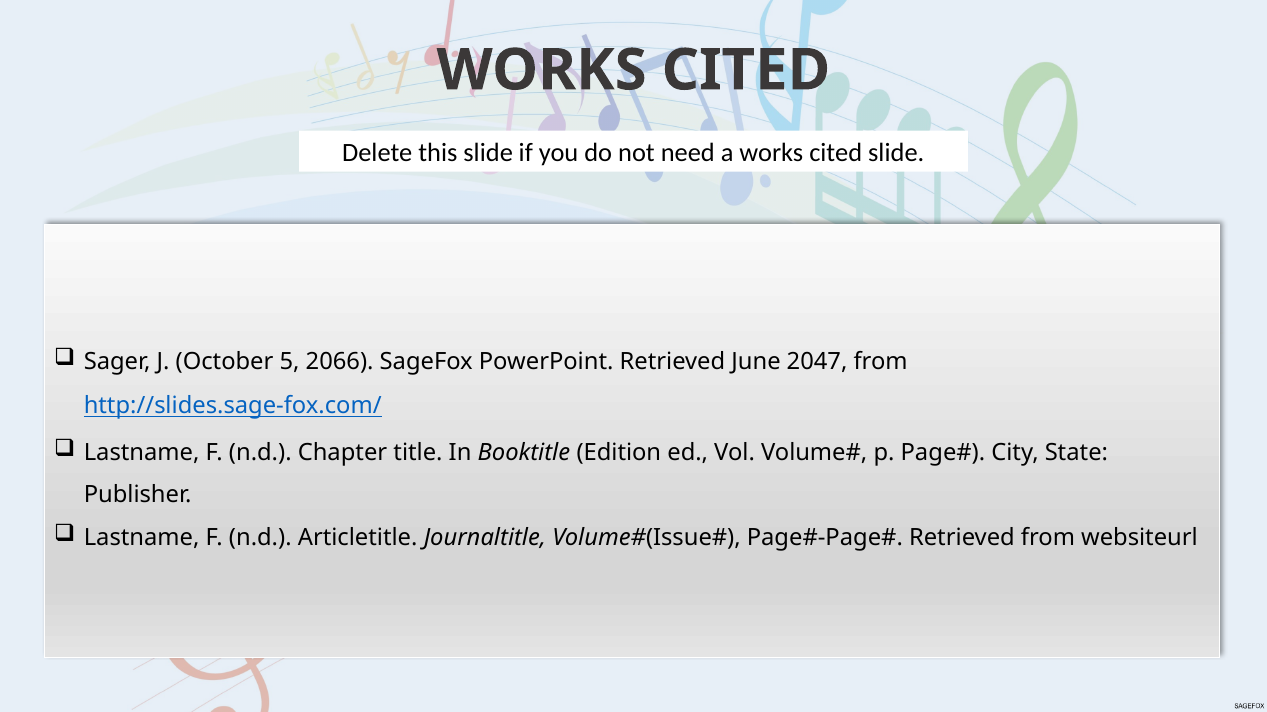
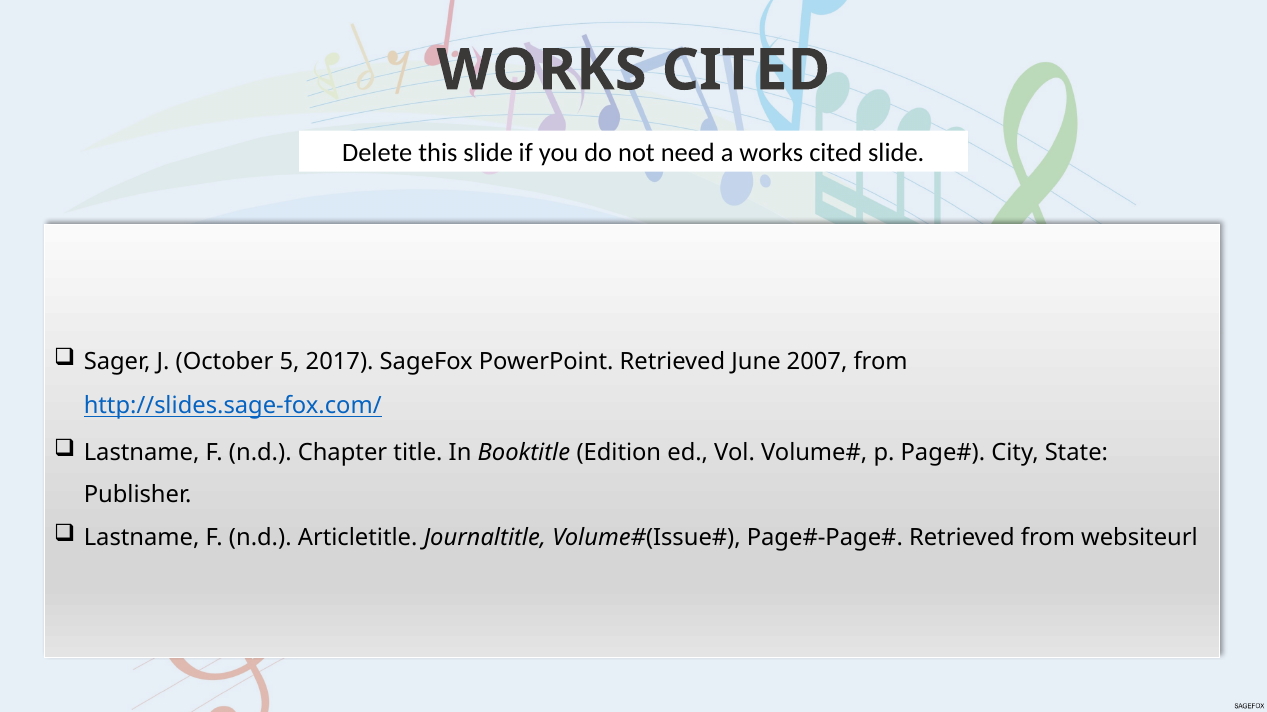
2066: 2066 -> 2017 (340, 362)
2047: 2047 -> 2007 (817, 362)
